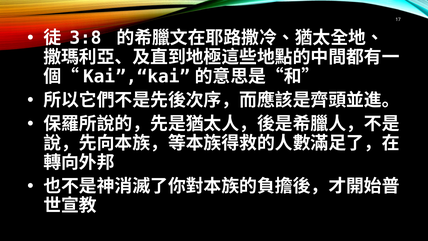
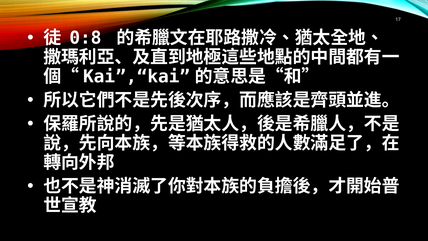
3:8: 3:8 -> 0:8 (86, 38)
